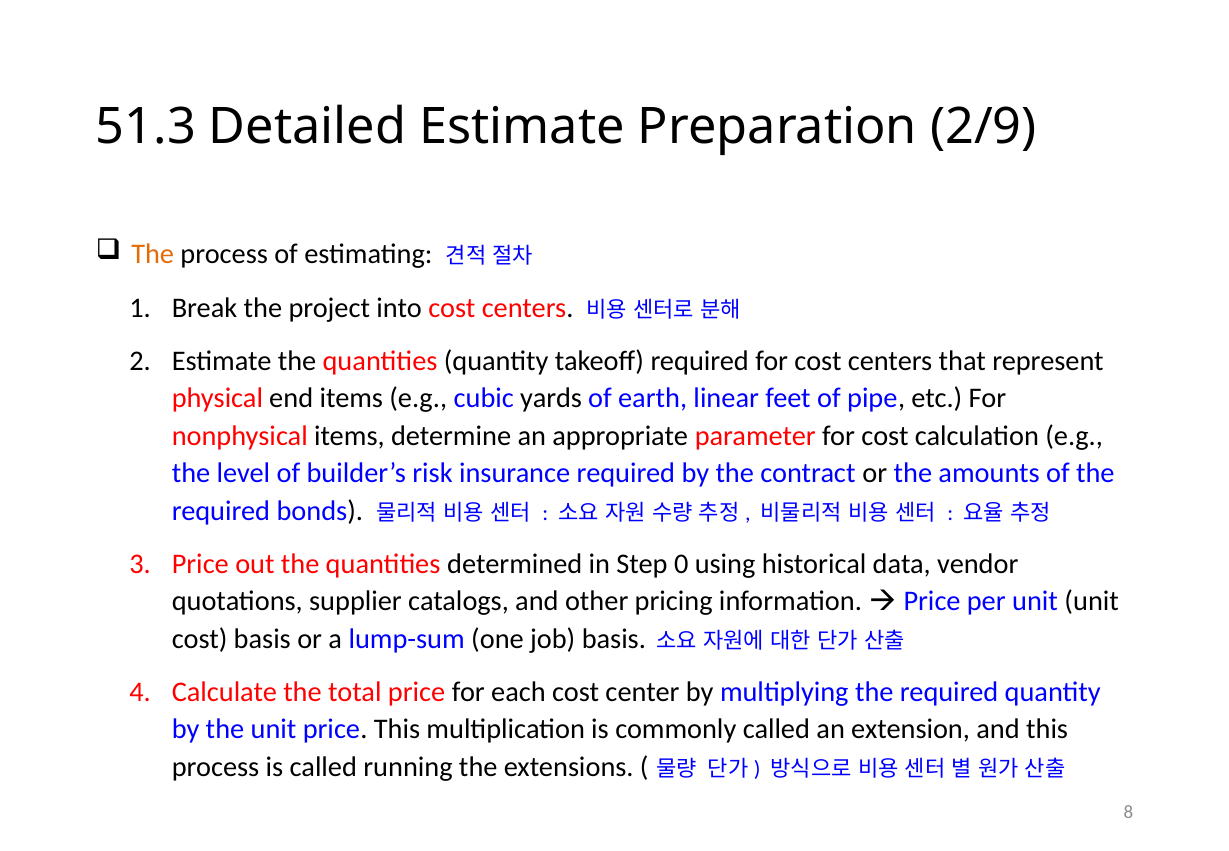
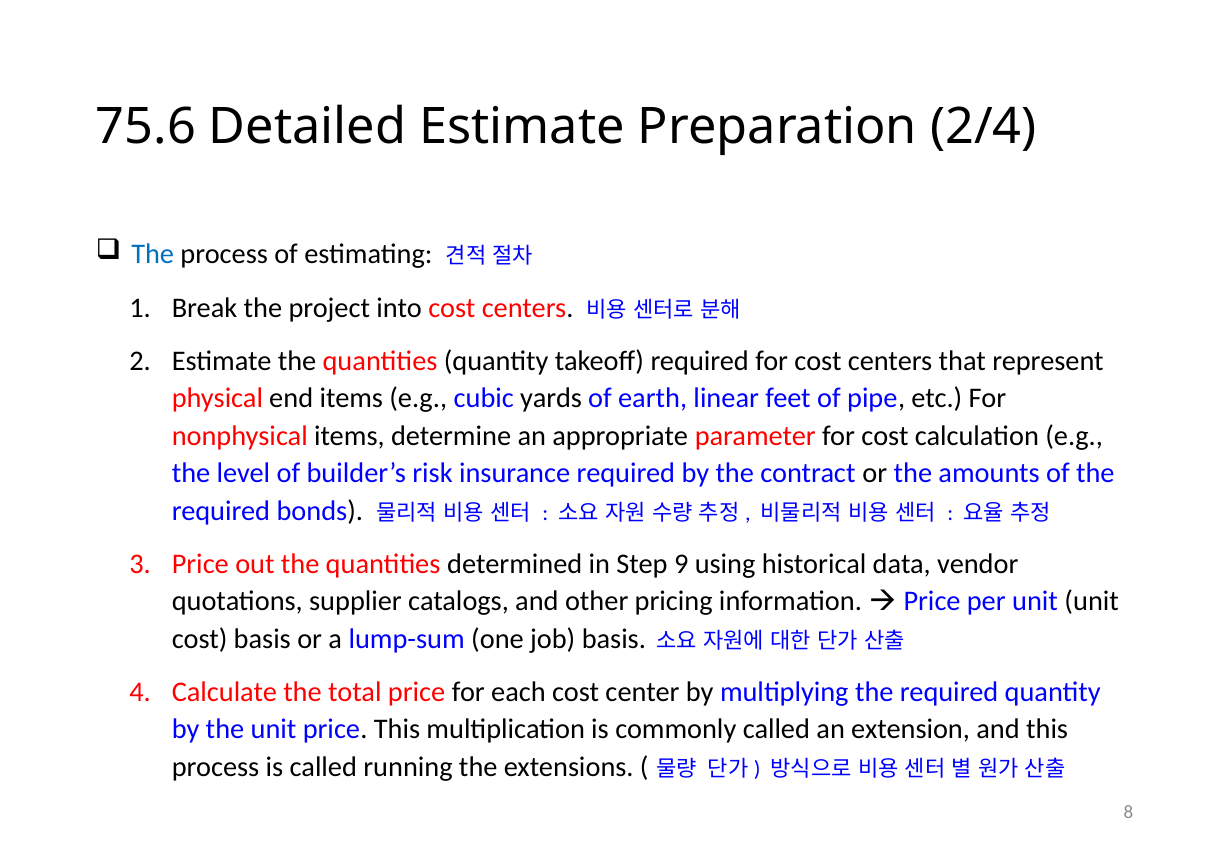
51.3: 51.3 -> 75.6 (146, 127)
2/9: 2/9 -> 2/4 (984, 127)
The colour: orange -> blue (153, 255)
0: 0 -> 9 (681, 564)
